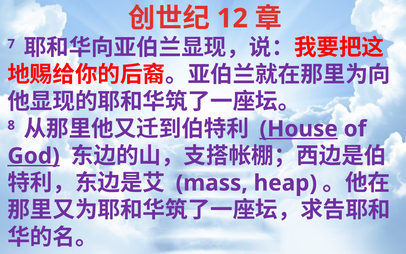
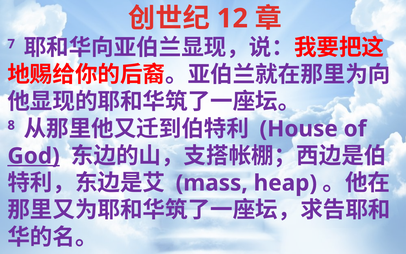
House underline: present -> none (299, 129)
